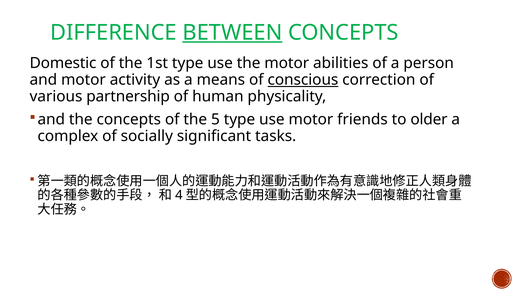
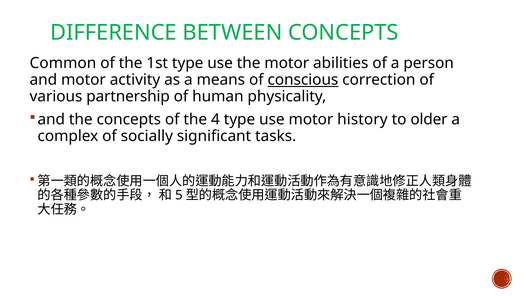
BETWEEN underline: present -> none (232, 32)
Domestic: Domestic -> Common (63, 63)
5: 5 -> 4 (215, 119)
friends: friends -> history (362, 119)
4: 4 -> 5 (179, 195)
